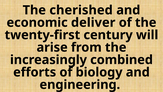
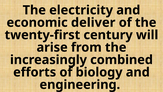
cherished: cherished -> electricity (81, 10)
